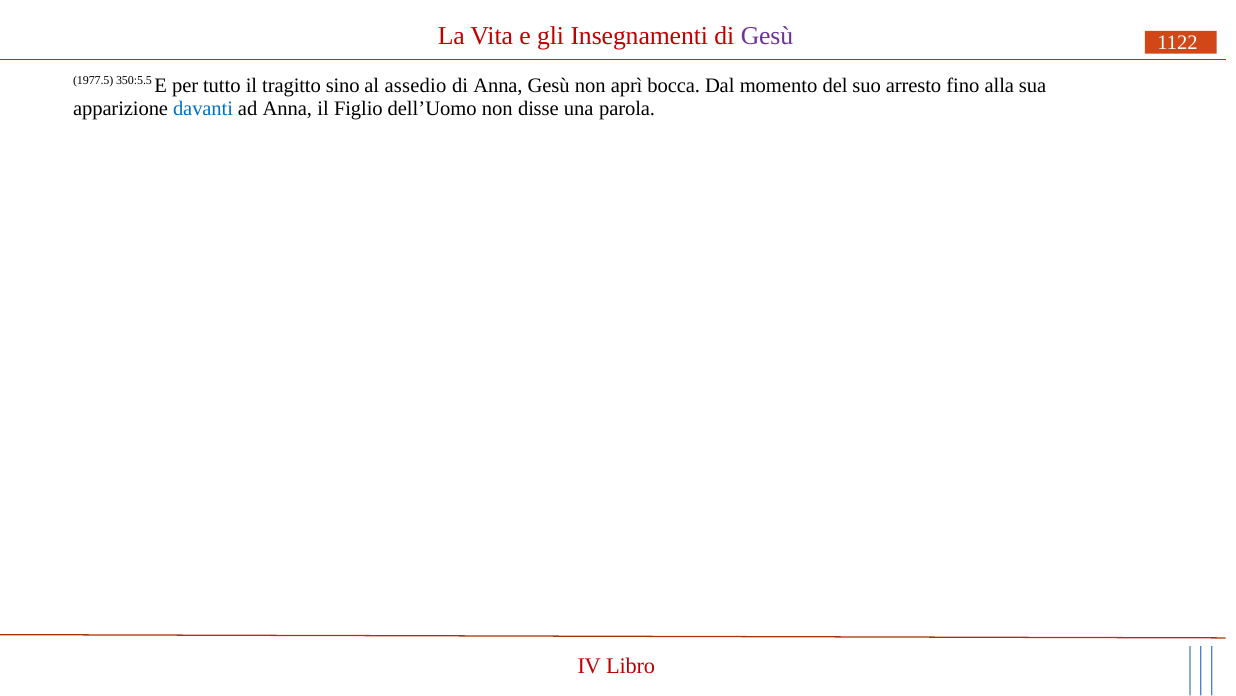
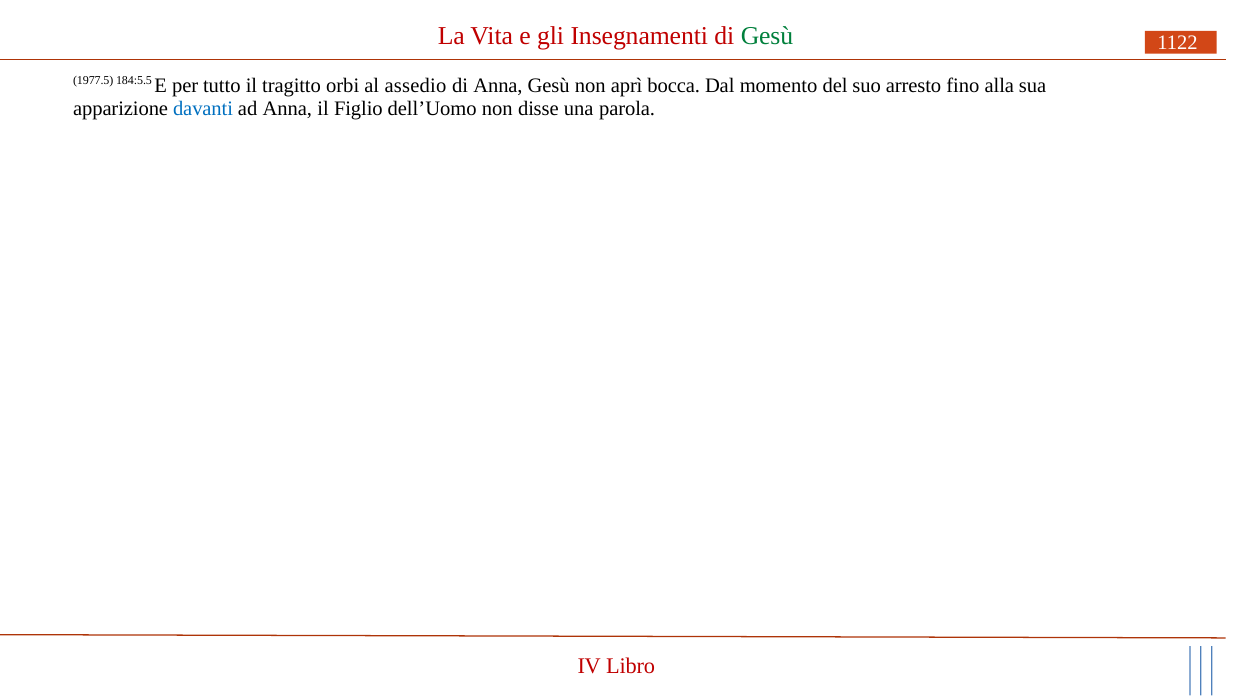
Gesù colour: purple -> green (767, 36)
350:5.5: 350:5.5 -> 184:5.5 (134, 81)
sino: sino -> orbi (343, 86)
